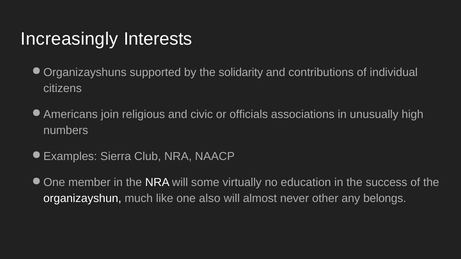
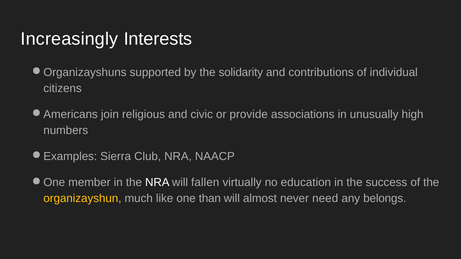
officials: officials -> provide (249, 115)
some: some -> fallen (205, 183)
organizayshun colour: white -> yellow (82, 199)
also: also -> than (210, 199)
other: other -> need (325, 199)
